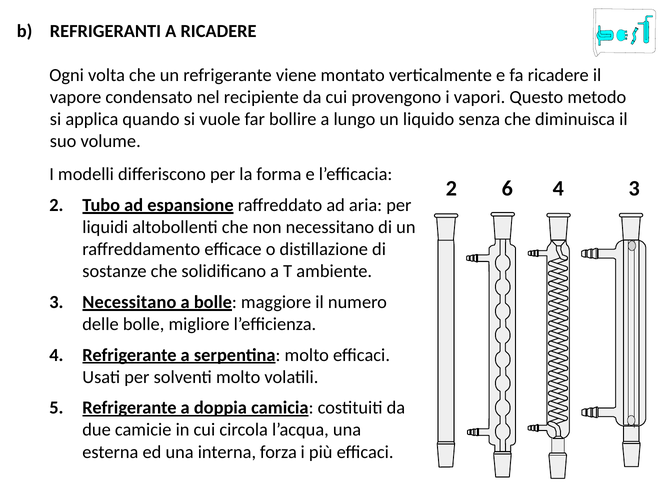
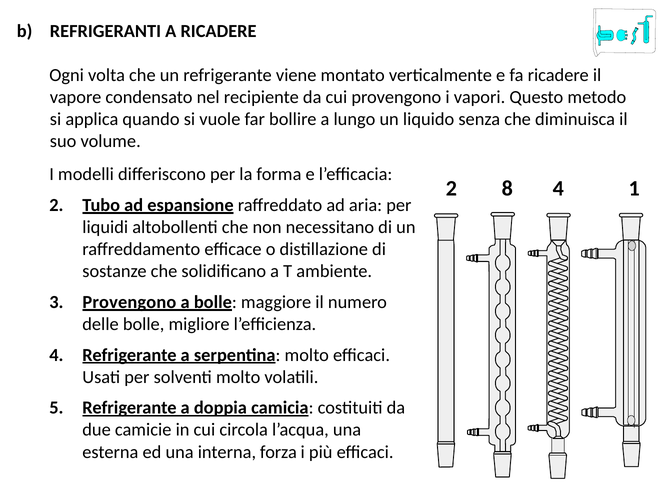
6: 6 -> 8 (507, 188)
4 3: 3 -> 1 (634, 188)
3 Necessitano: Necessitano -> Provengono (129, 302)
